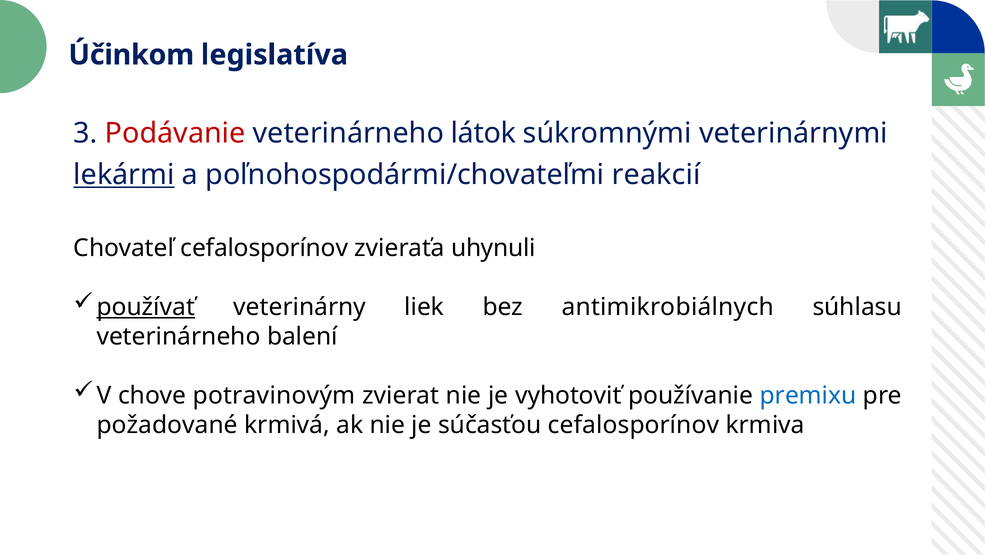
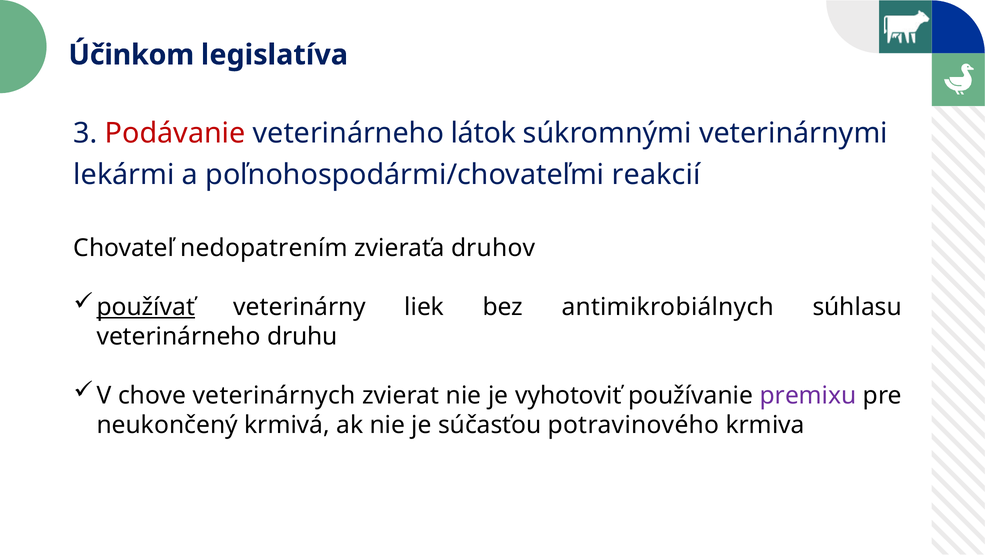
lekármi underline: present -> none (124, 175)
Chovateľ cefalosporínov: cefalosporínov -> nedopatrením (264, 248)
uhynuli: uhynuli -> druhov (493, 248)
balení: balení -> druhu (302, 337)
potravinovým: potravinovým -> veterinárnych (274, 396)
premixu colour: blue -> purple (808, 396)
požadované: požadované -> neukončený (167, 425)
súčasťou cefalosporínov: cefalosporínov -> potravinového (633, 425)
